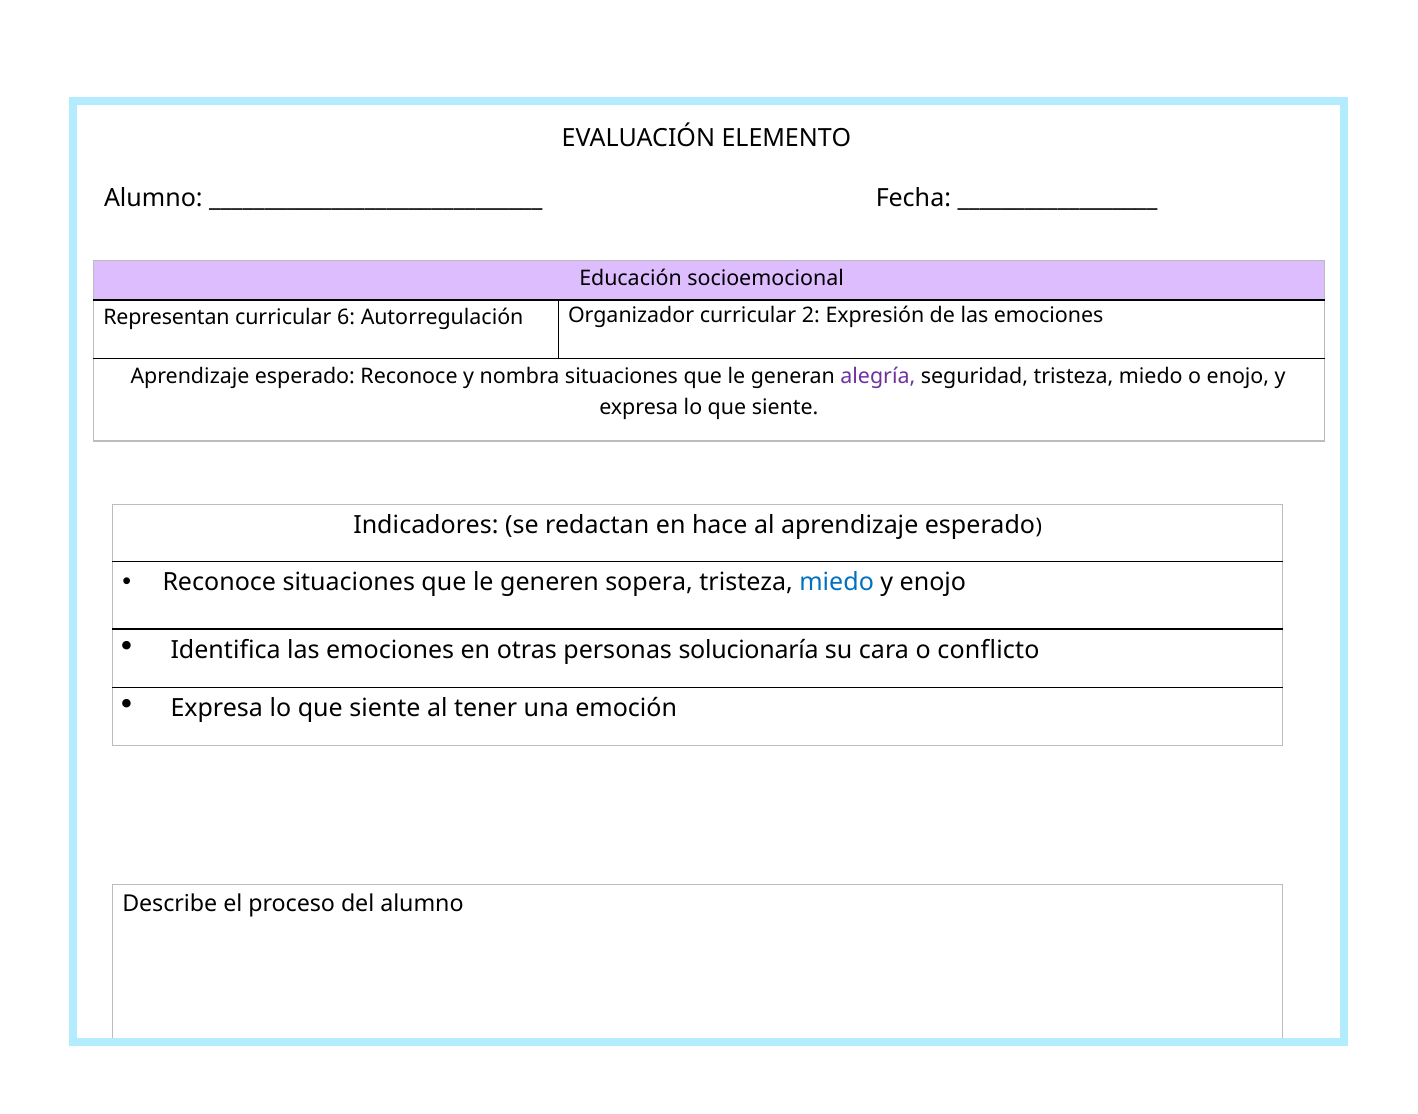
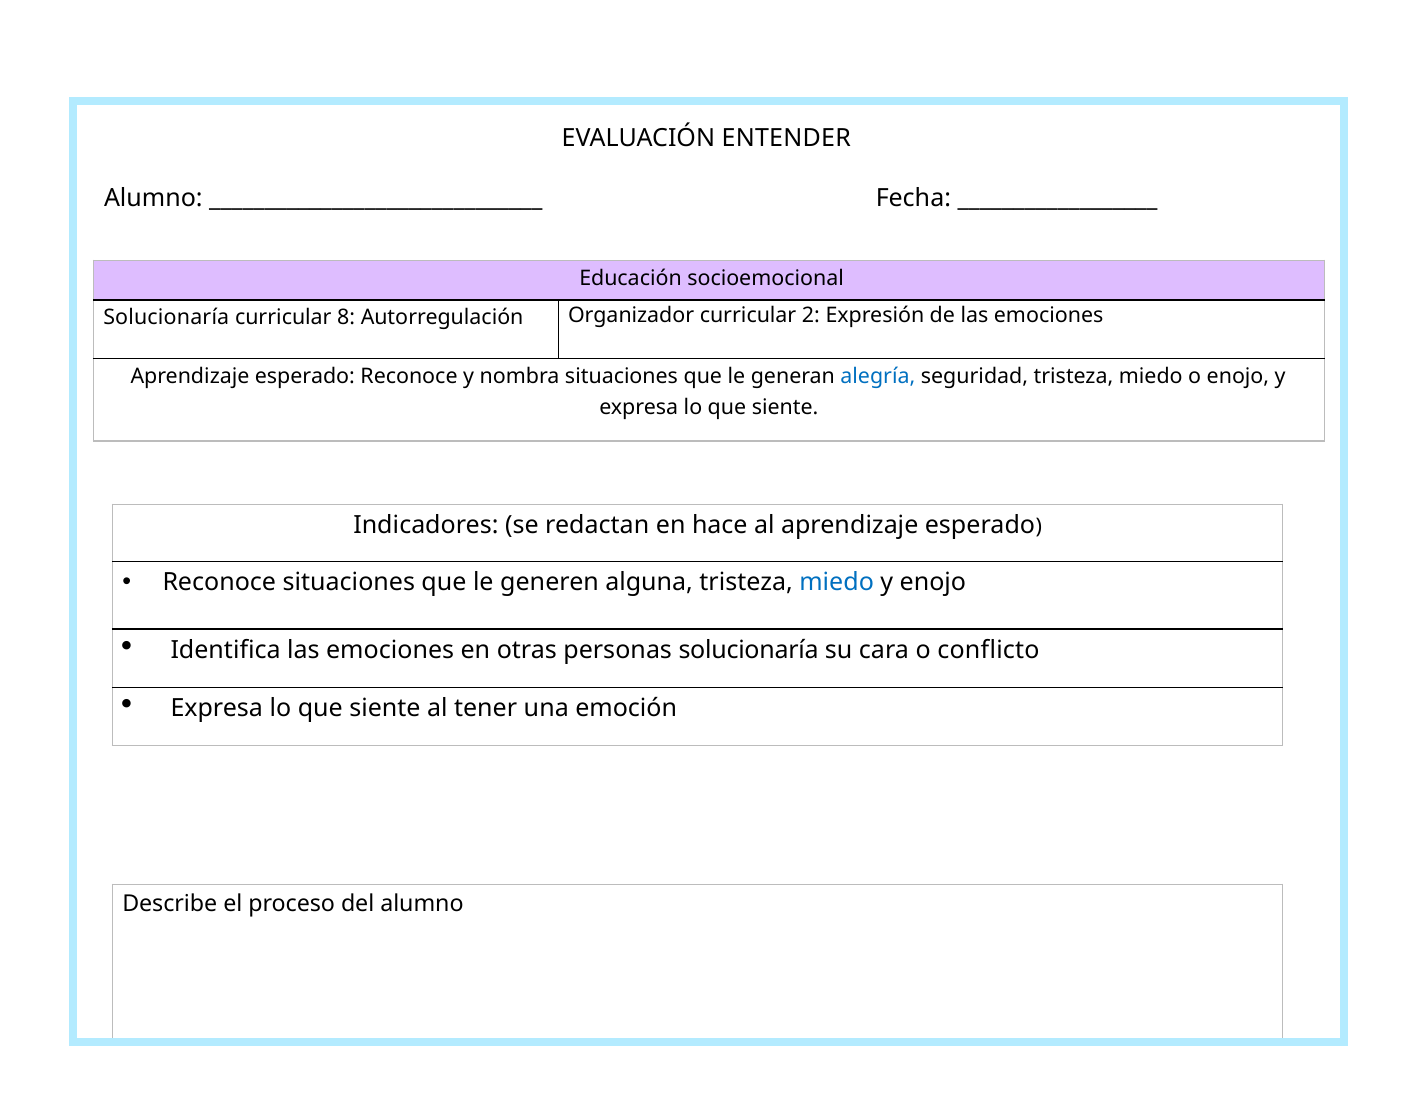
ELEMENTO: ELEMENTO -> ENTENDER (786, 138)
Representan: Representan -> Solucionaría (166, 318)
6: 6 -> 8 (346, 318)
alegría colour: purple -> blue (878, 376)
sopera: sopera -> alguna (649, 582)
